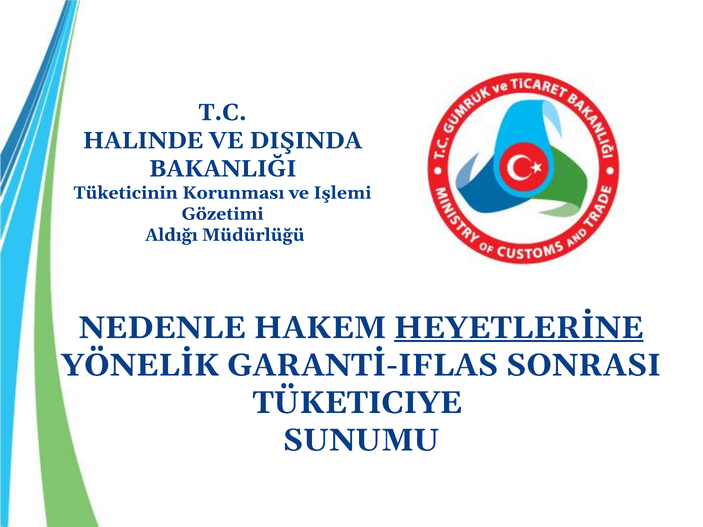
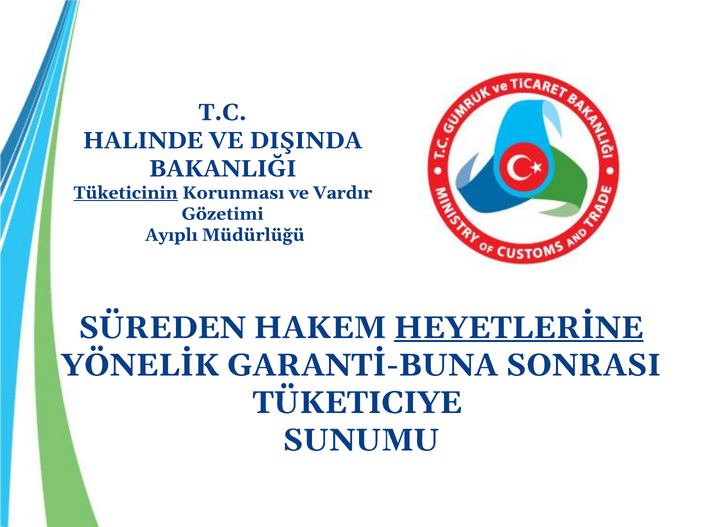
Tüketicinin underline: none -> present (126, 193)
Işlemi: Işlemi -> Vardır (343, 193)
Aldığı: Aldığı -> Ayıplı (171, 235)
NEDENLE: NEDENLE -> SÜREDEN (162, 328)
GARANTİ-IFLAS: GARANTİ-IFLAS -> GARANTİ-BUNA (363, 365)
